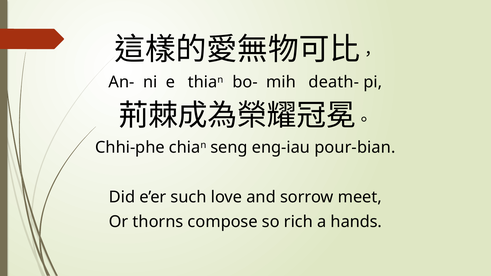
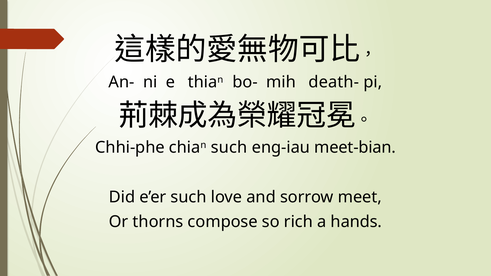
chian seng: seng -> such (229, 148)
pour-bian: pour-bian -> meet-bian (355, 148)
